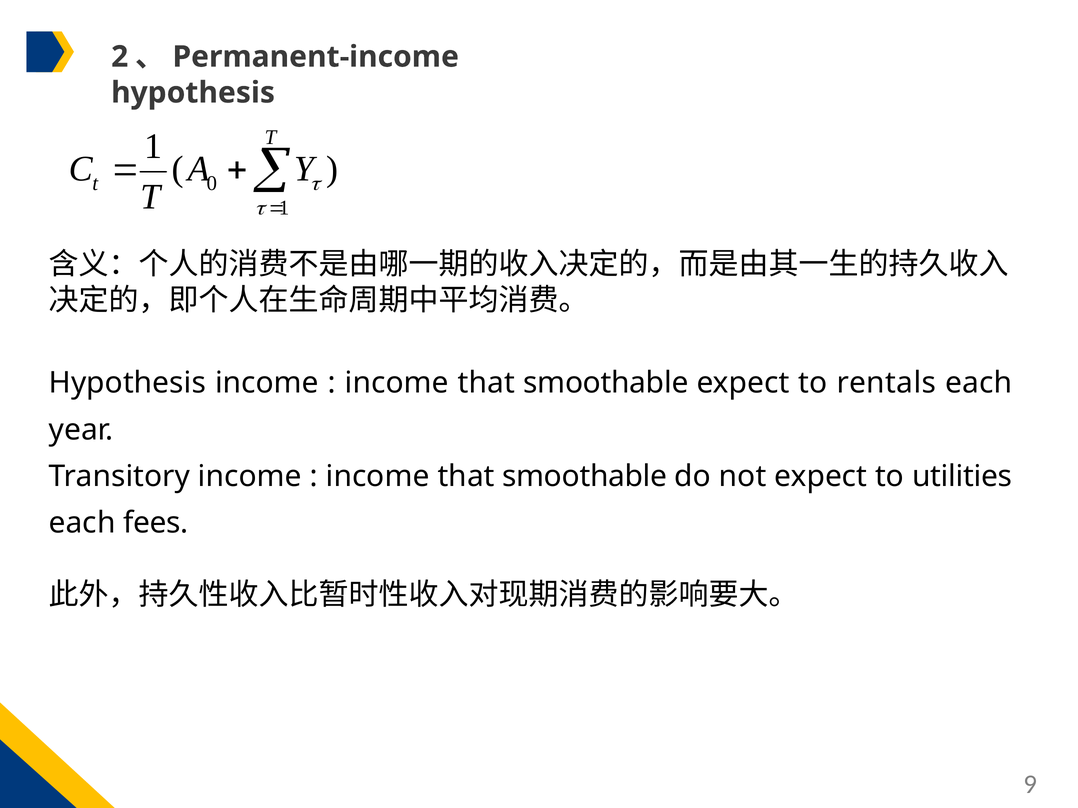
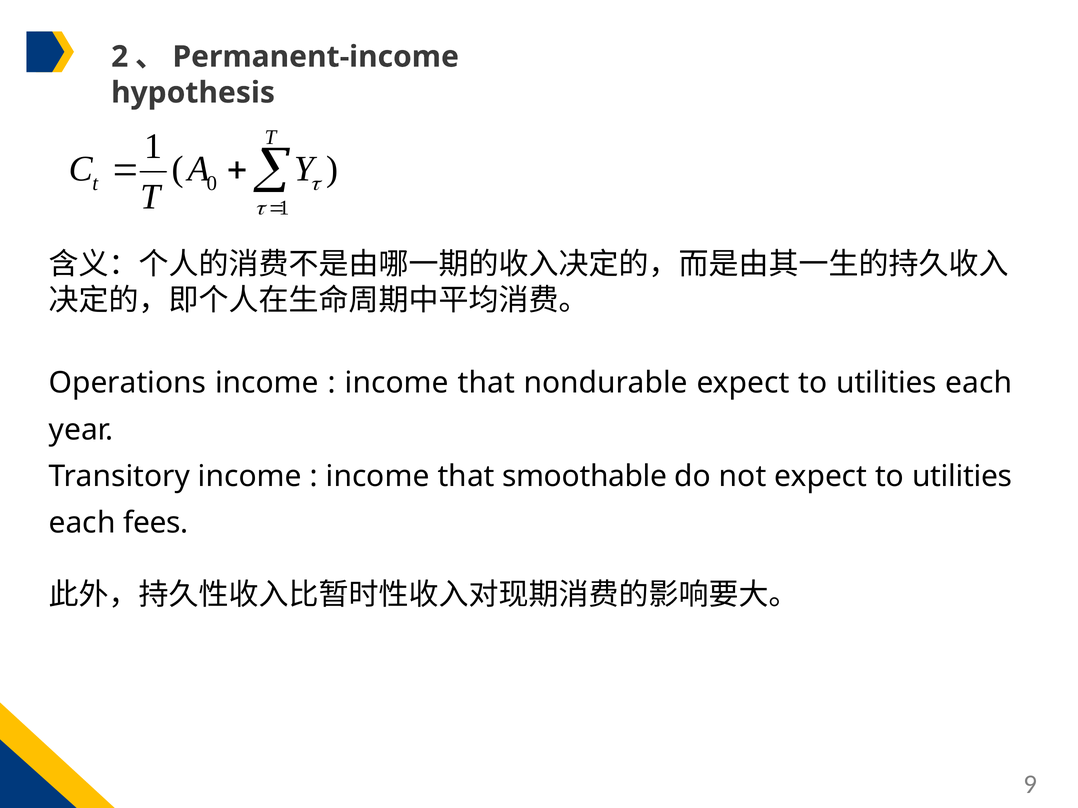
Hypothesis: Hypothesis -> Operations (127, 383)
smoothable: smoothable -> nondurable (606, 383)
rentals: rentals -> utilities (887, 383)
